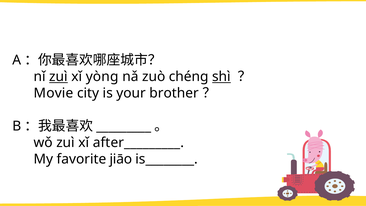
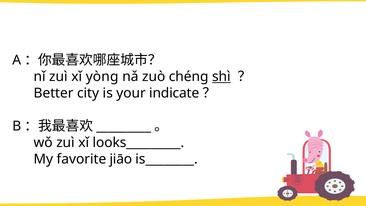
zuì underline: present -> none (58, 77)
Movie: Movie -> Better (54, 93)
brother: brother -> indicate (174, 93)
after_________: after_________ -> looks_________ (138, 142)
